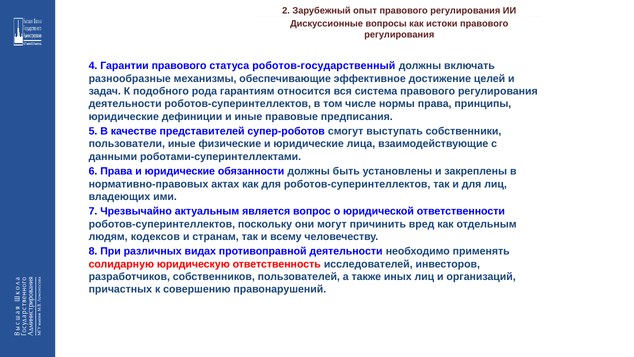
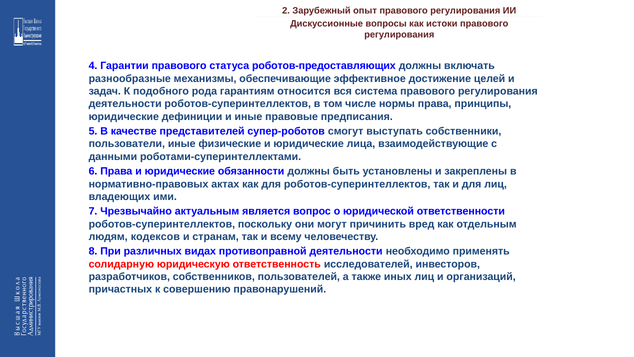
роботов-государственный: роботов-государственный -> роботов-предоставляющих (324, 66)
